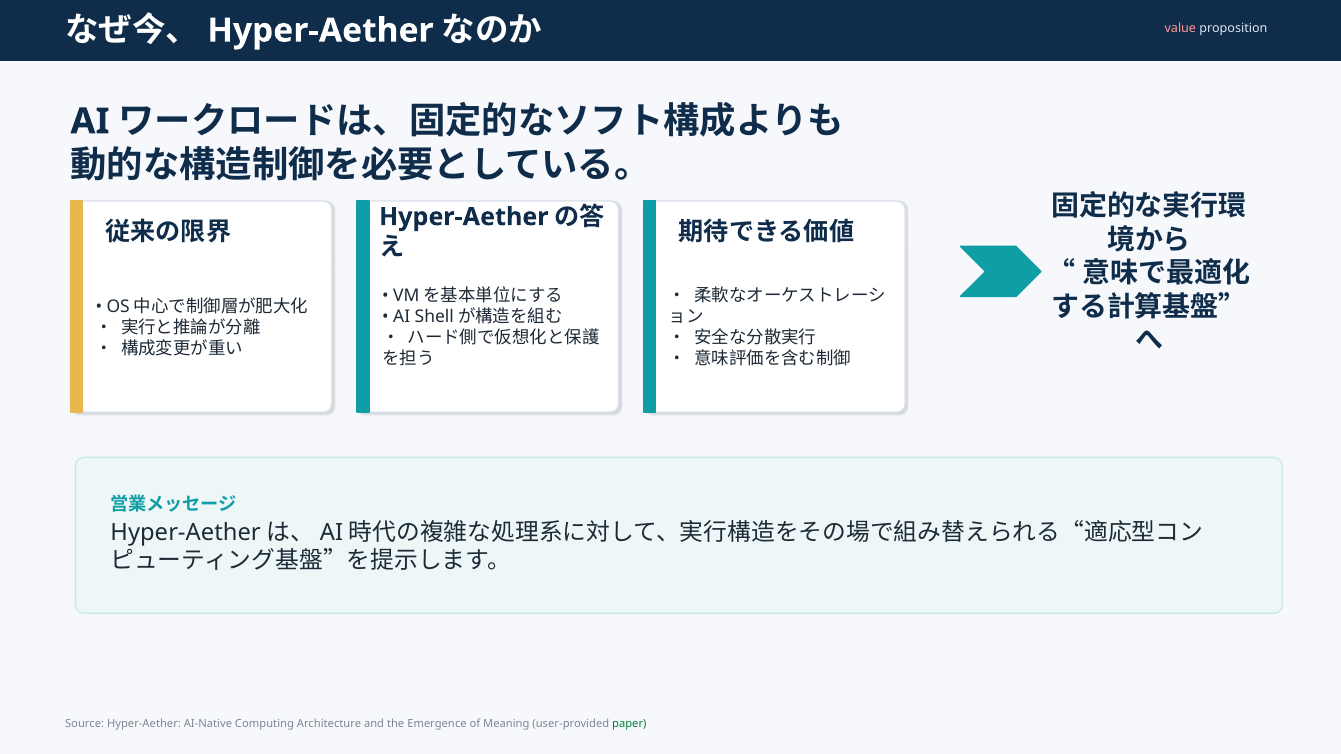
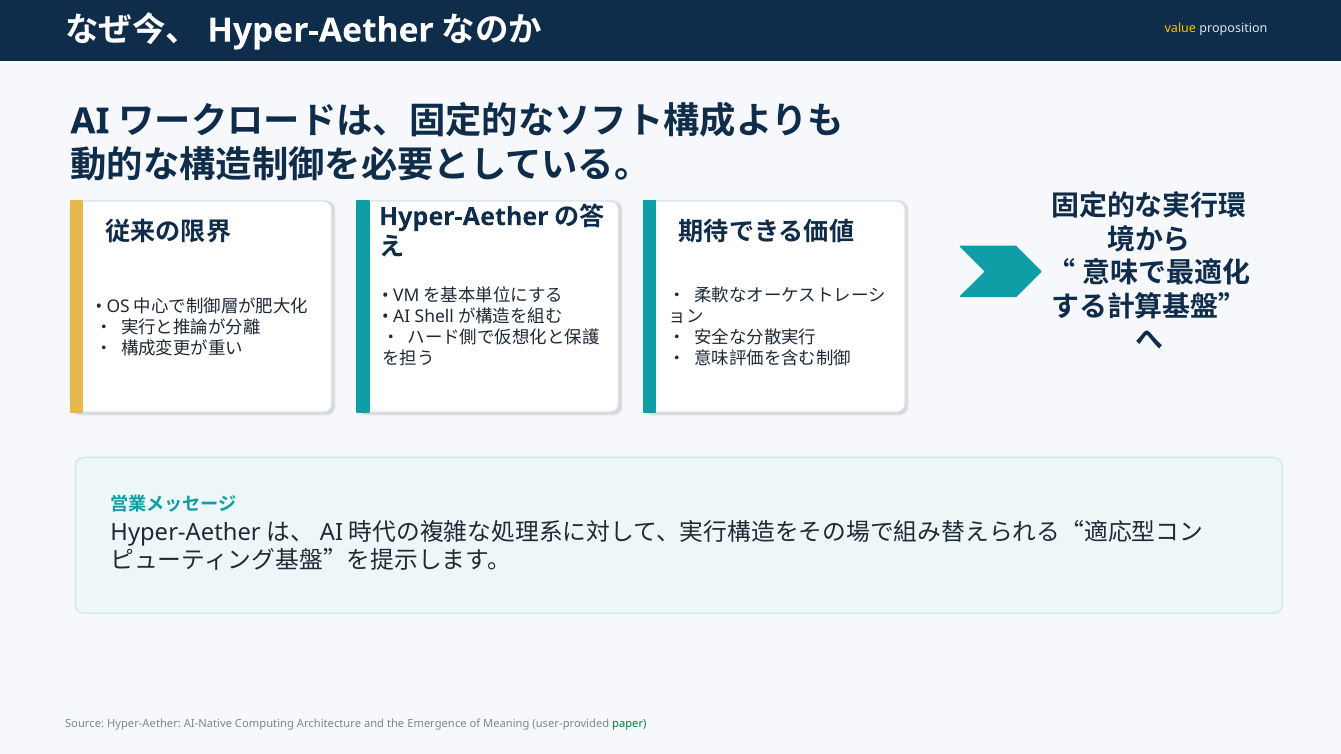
value colour: pink -> yellow (1180, 28)
